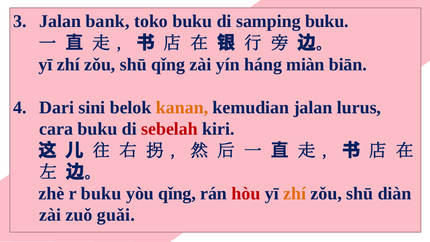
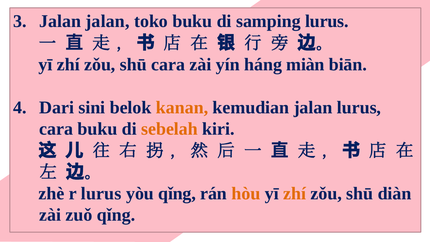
Jalan bank: bank -> jalan (107, 21)
samping buku: buku -> lurus (327, 21)
shū qǐng: qǐng -> cara (168, 64)
sebelah colour: red -> orange (169, 129)
r buku: buku -> lurus (101, 193)
hòu colour: red -> orange (246, 193)
zuǒ guǎi: guǎi -> qǐng (116, 215)
